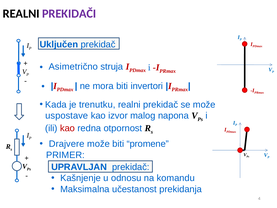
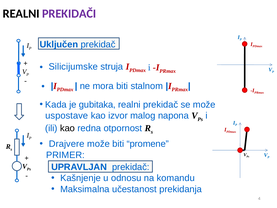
Asimetrično: Asimetrično -> Silicijumske (73, 67)
invertori: invertori -> stalnom (147, 86)
trenutku: trenutku -> gubitaka (97, 104)
kao colour: red -> black (67, 128)
